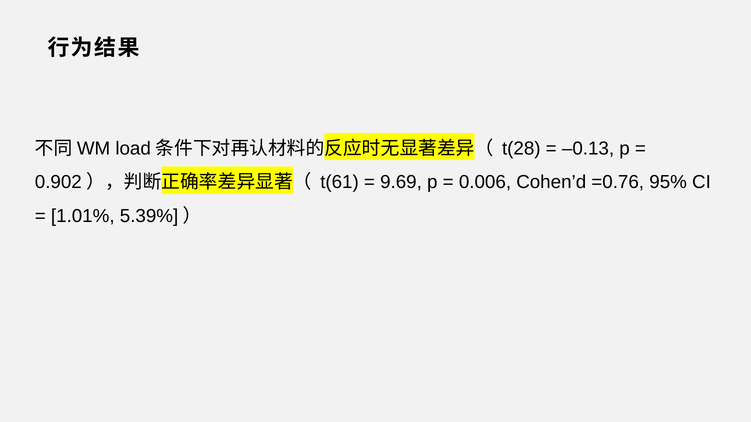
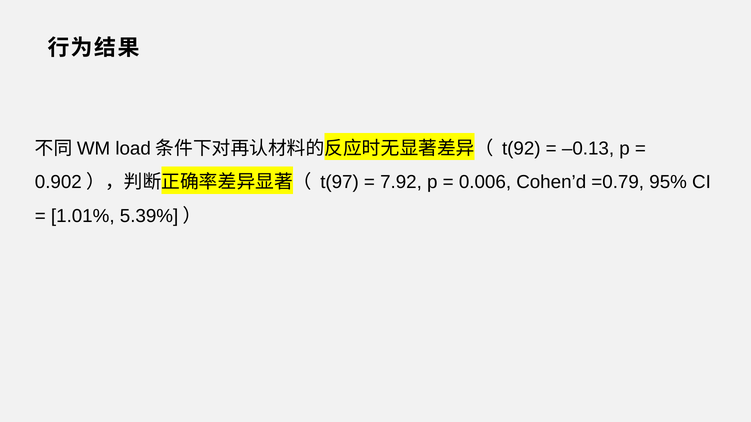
t(28: t(28 -> t(92 (521, 149)
t(61: t(61 -> t(97 (340, 182)
9.69: 9.69 -> 7.92 (401, 182)
=0.76: =0.76 -> =0.79 (618, 182)
